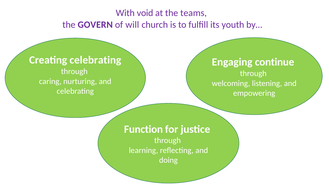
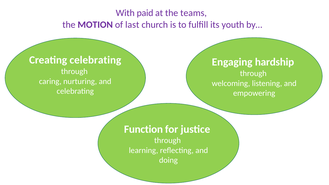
void: void -> paid (145, 13)
GOVERN: GOVERN -> MOTION (95, 25)
will: will -> last (132, 25)
continue: continue -> hardship (275, 62)
